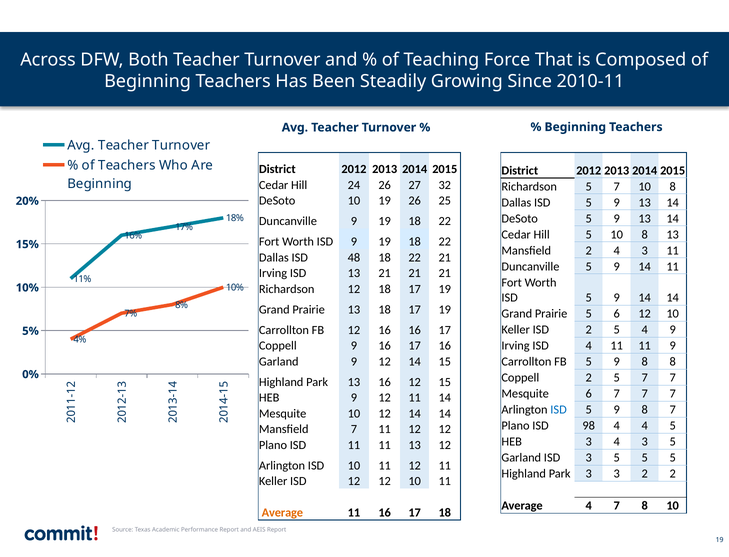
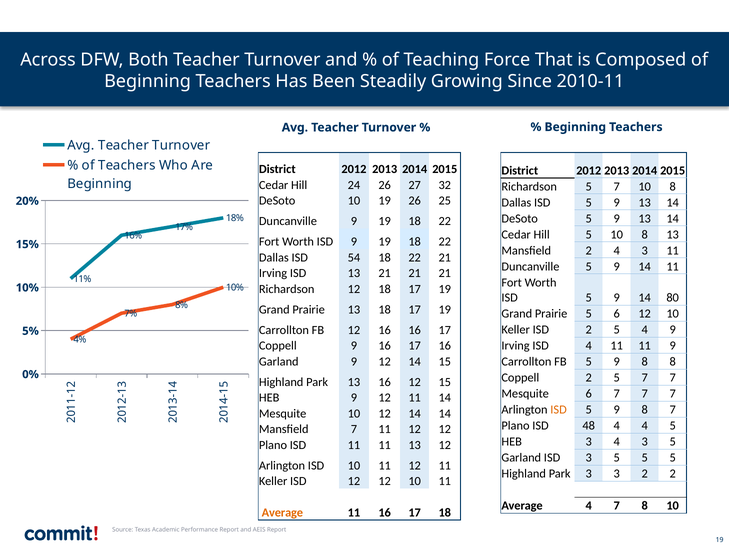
48: 48 -> 54 (354, 258)
9 14 14: 14 -> 80 (673, 298)
ISD colour: blue -> orange (559, 410)
98: 98 -> 48 (589, 426)
